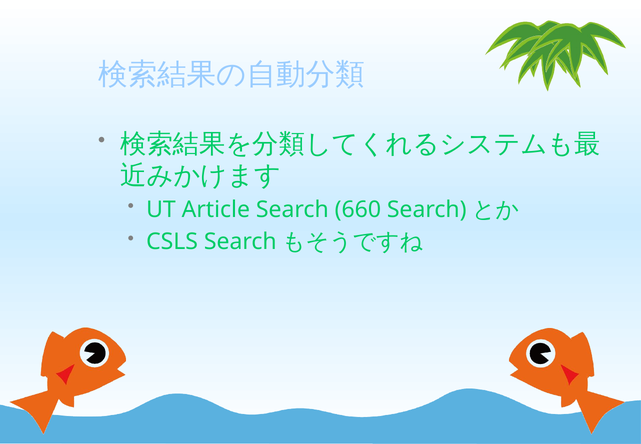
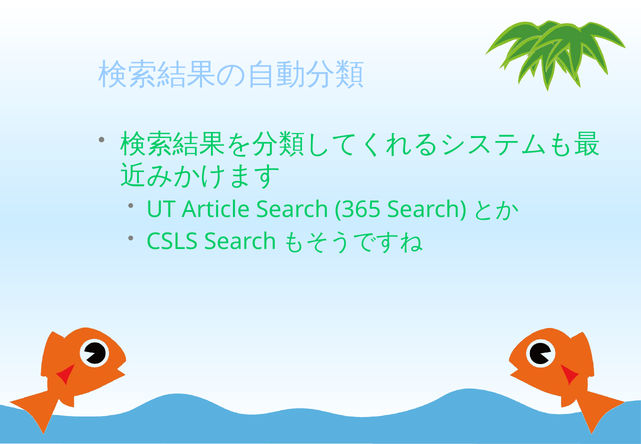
660: 660 -> 365 (358, 210)
